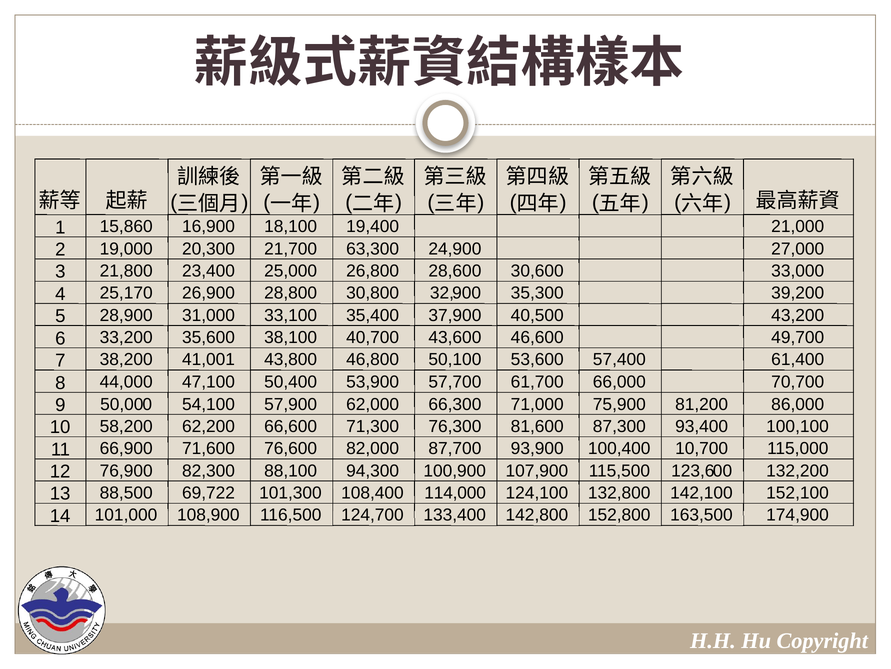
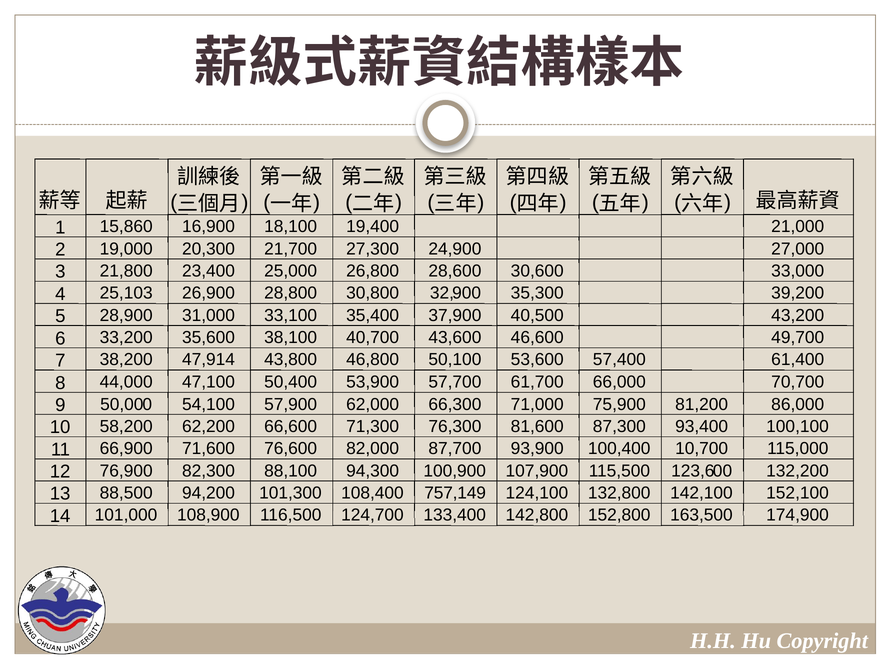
63,300: 63,300 -> 27,300 (373, 249)
25,170: 25,170 -> 25,103 (126, 293)
41,001: 41,001 -> 47,914 (208, 359)
69,722: 69,722 -> 94,200 (208, 492)
114,000: 114,000 -> 757,149 (455, 492)
